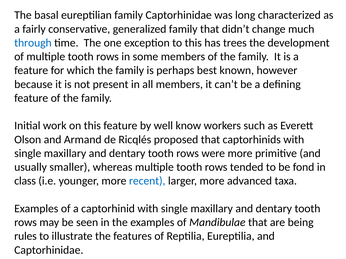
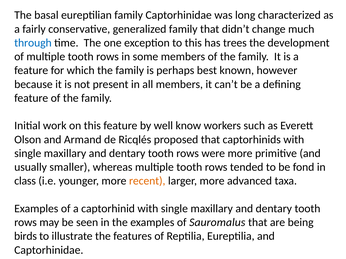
recent colour: blue -> orange (147, 181)
Mandibulae: Mandibulae -> Sauromalus (217, 223)
rules: rules -> birds (25, 237)
